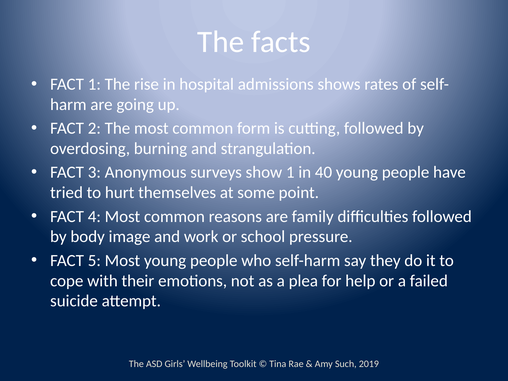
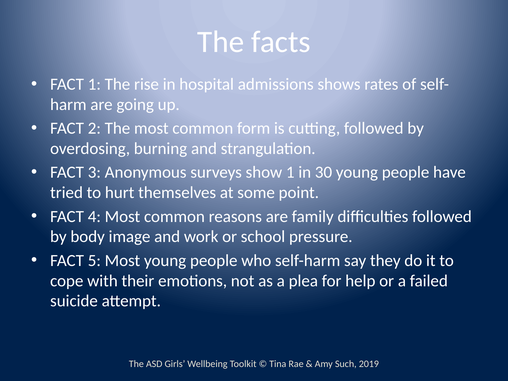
40: 40 -> 30 (323, 172)
